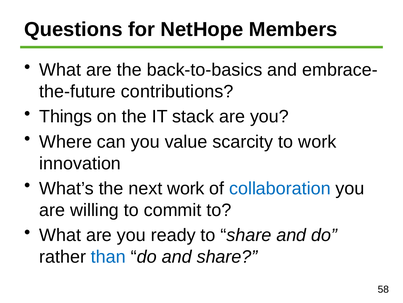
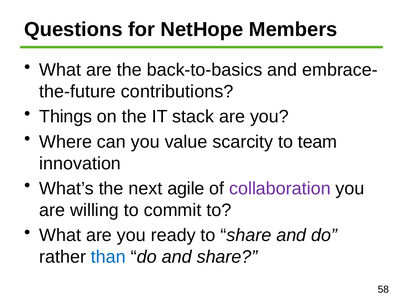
to work: work -> team (318, 142)
next work: work -> agile (186, 188)
collaboration colour: blue -> purple (280, 188)
